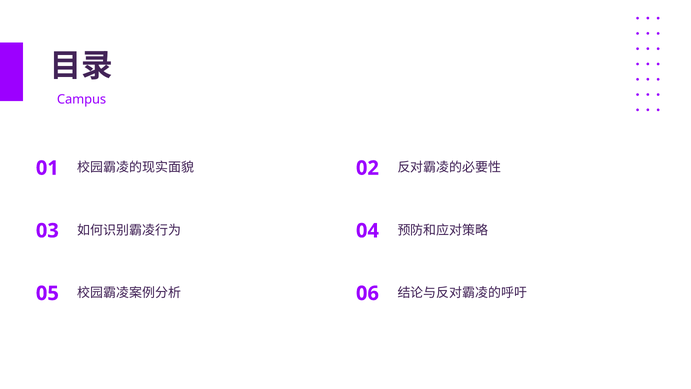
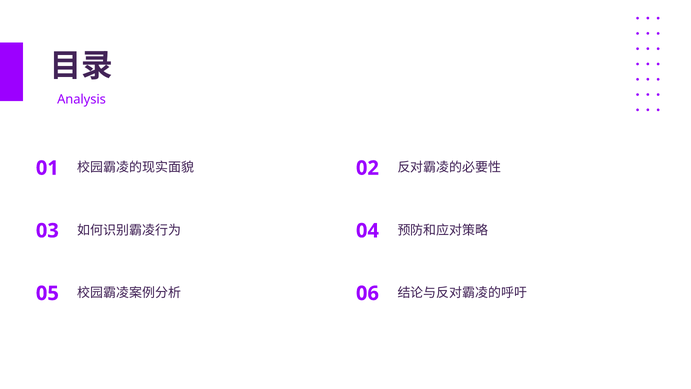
Campus: Campus -> Analysis (82, 99)
